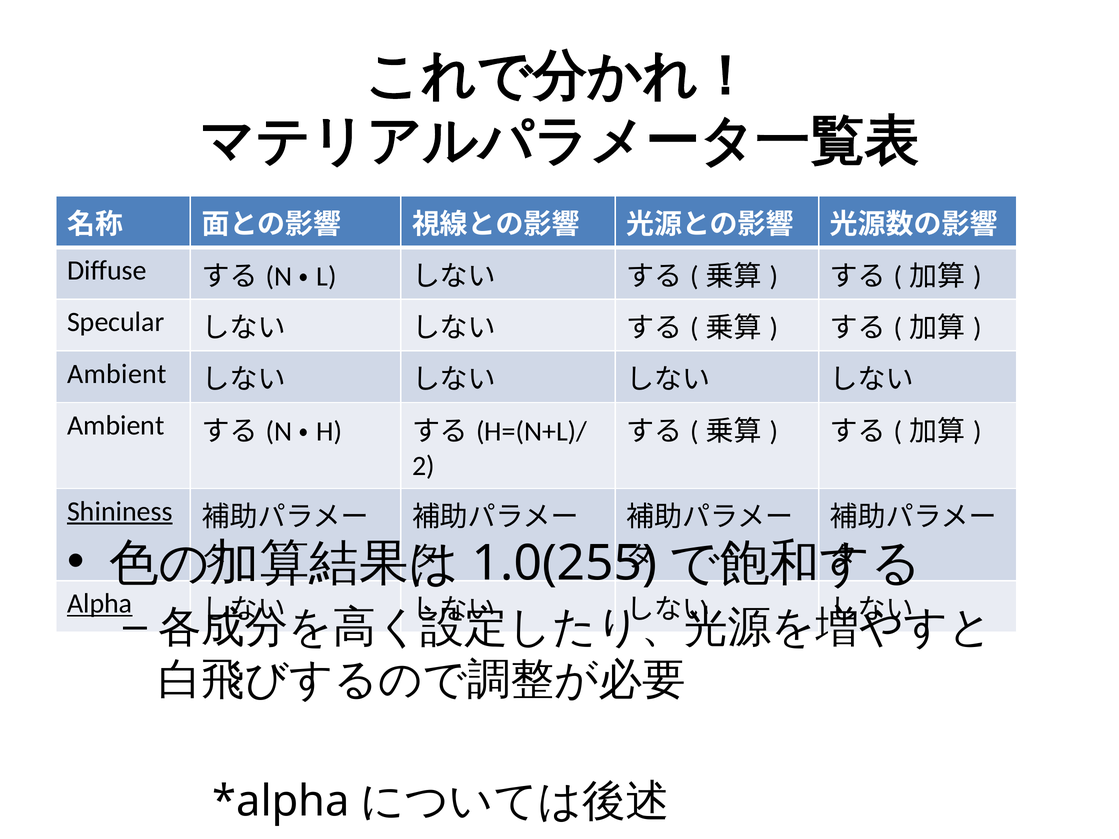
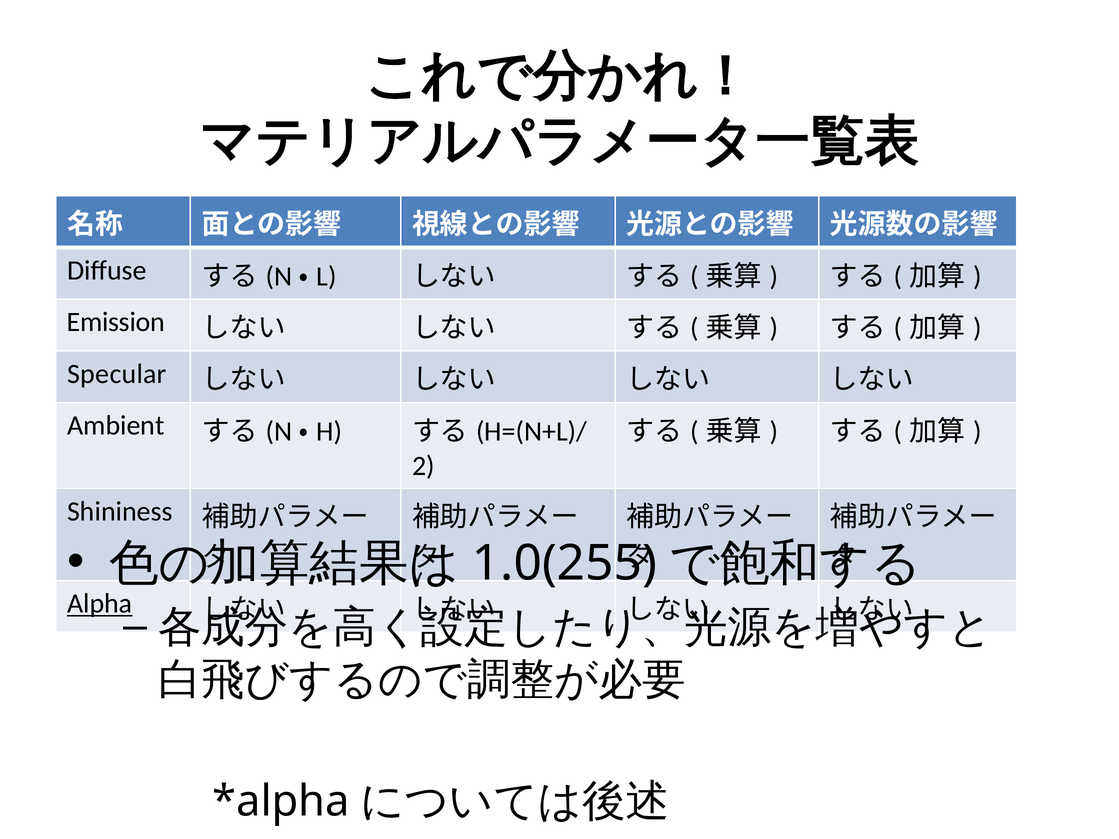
Specular: Specular -> Emission (116, 322)
Ambient: Ambient -> Specular (117, 374)
Shininess underline: present -> none (120, 512)
